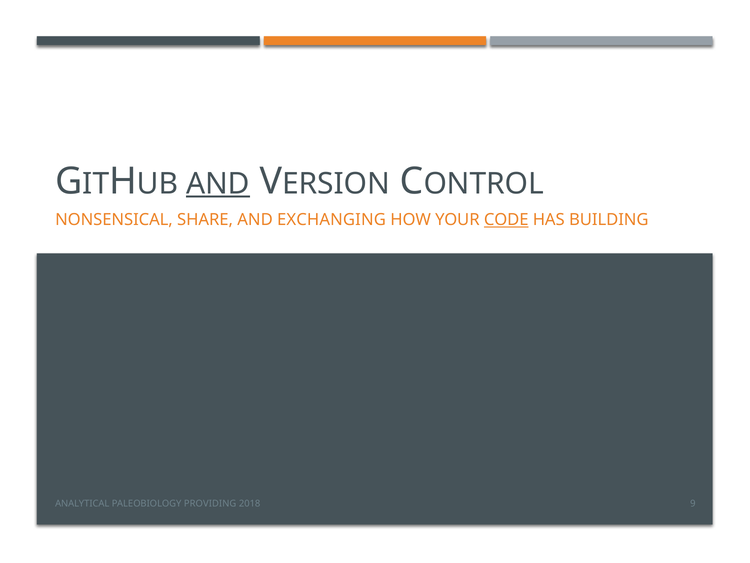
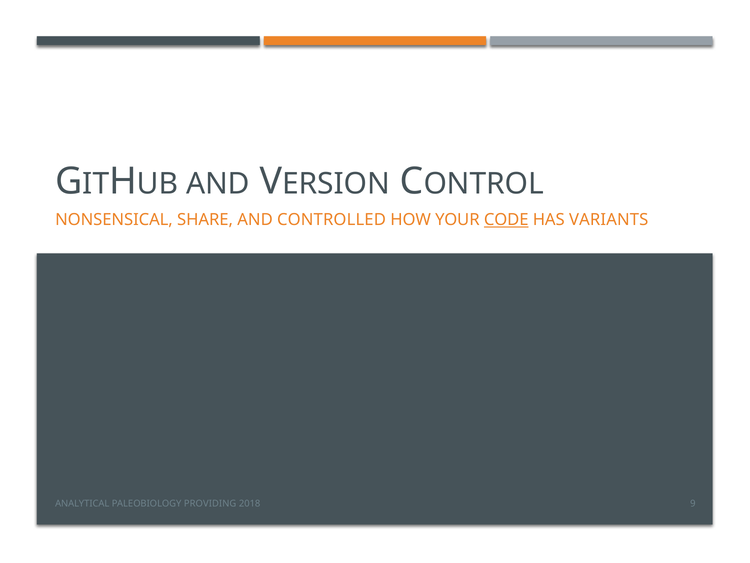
AND underline: present -> none (218, 184)
EXCHANGING: EXCHANGING -> CONTROLLED (331, 220)
BUILDING: BUILDING -> VARIANTS (609, 220)
